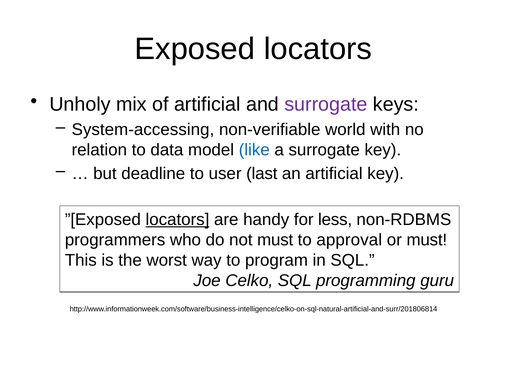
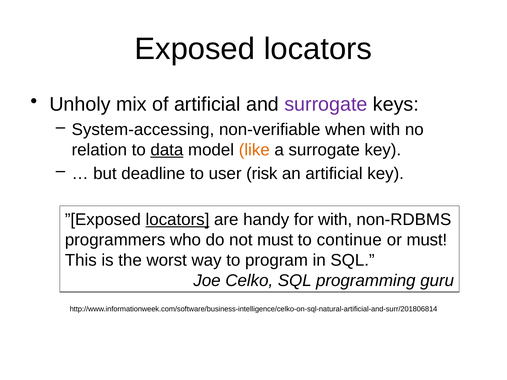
world: world -> when (345, 130)
data underline: none -> present (167, 150)
like colour: blue -> orange (254, 150)
last: last -> risk (262, 174)
for less: less -> with (335, 220)
approval: approval -> continue (349, 240)
